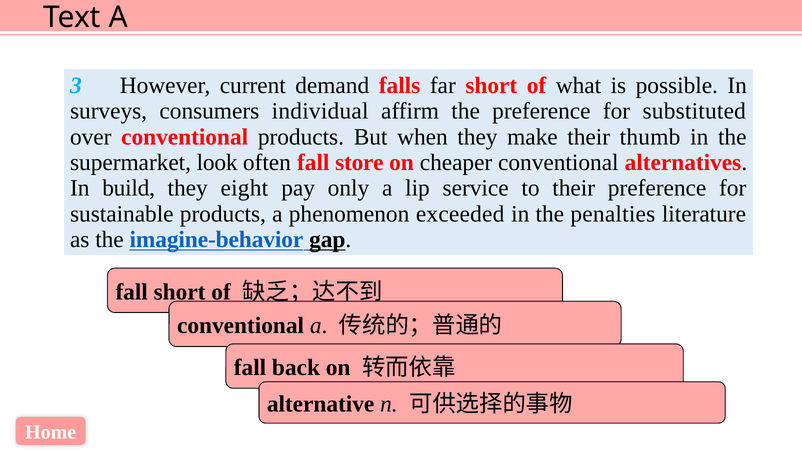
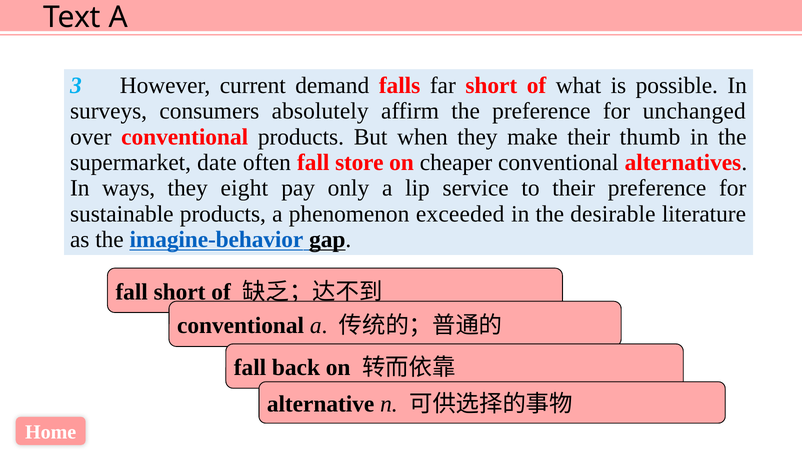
individual: individual -> absolutely (320, 111)
substituted: substituted -> unchanged (694, 111)
look: look -> date (217, 163)
build: build -> ways (129, 188)
penalties: penalties -> desirable (613, 214)
